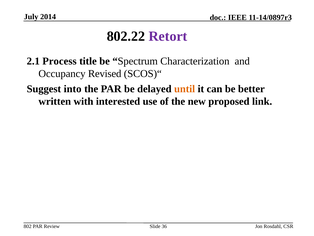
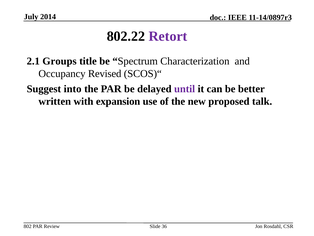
Process: Process -> Groups (60, 61)
until colour: orange -> purple (185, 89)
interested: interested -> expansion (118, 101)
link: link -> talk (262, 101)
